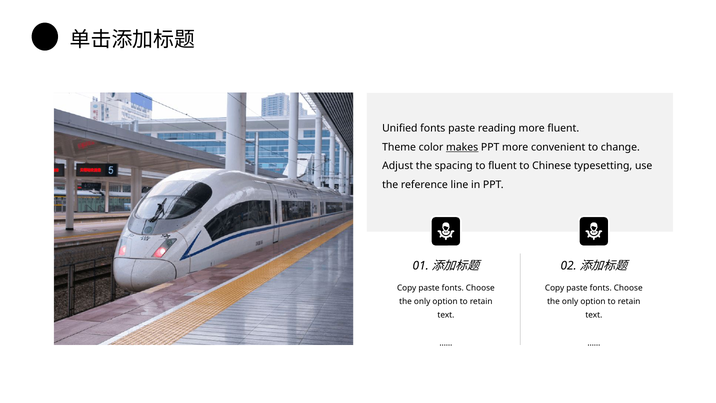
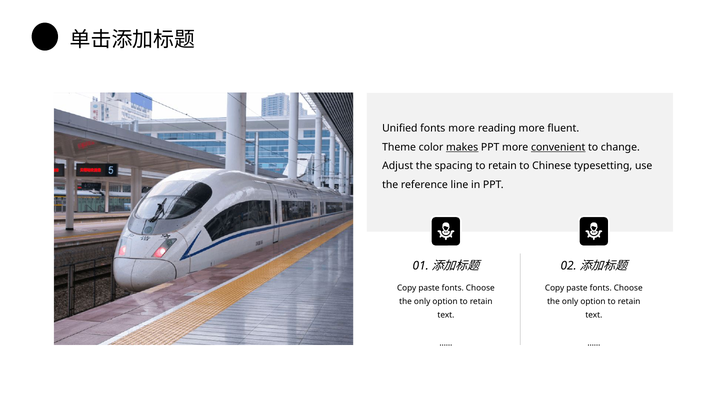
fonts paste: paste -> more (462, 128)
convenient underline: none -> present (558, 147)
spacing to fluent: fluent -> retain (502, 166)
